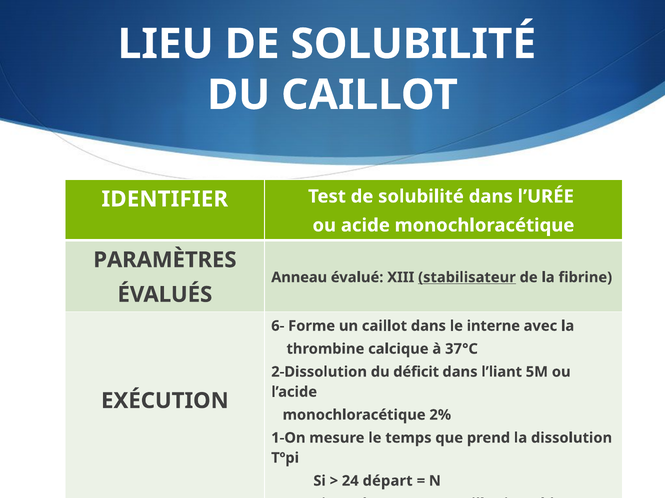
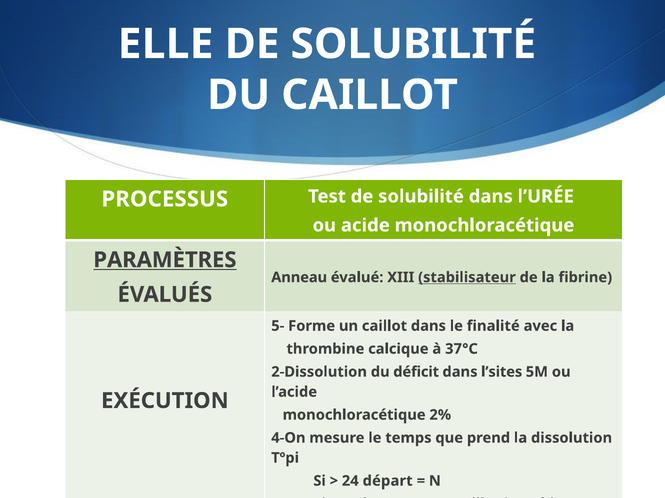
LIEU: LIEU -> ELLE (166, 44)
IDENTIFIER: IDENTIFIER -> PROCESSUS (165, 199)
PARAMÈTRES underline: none -> present (165, 260)
6-: 6- -> 5- (278, 326)
interne: interne -> finalité (493, 326)
l’liant: l’liant -> l’sites (502, 372)
1-On: 1-On -> 4-On (288, 439)
